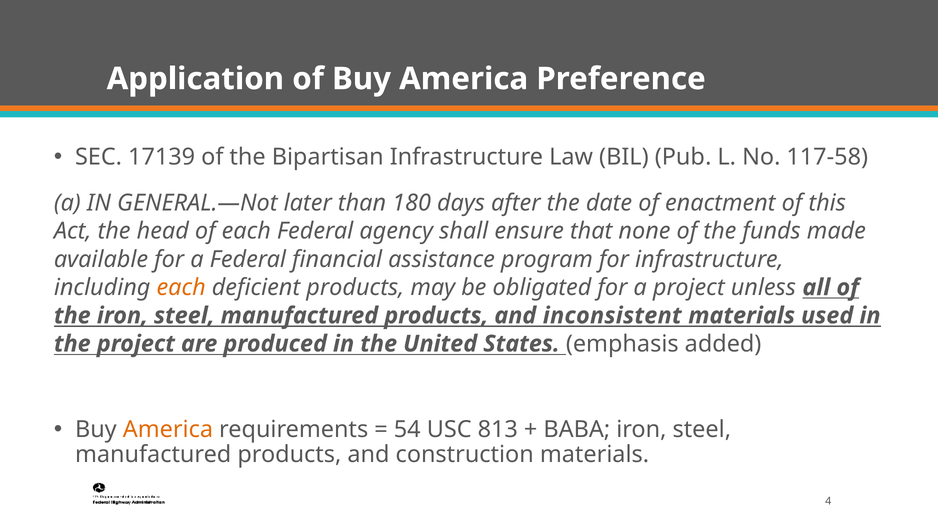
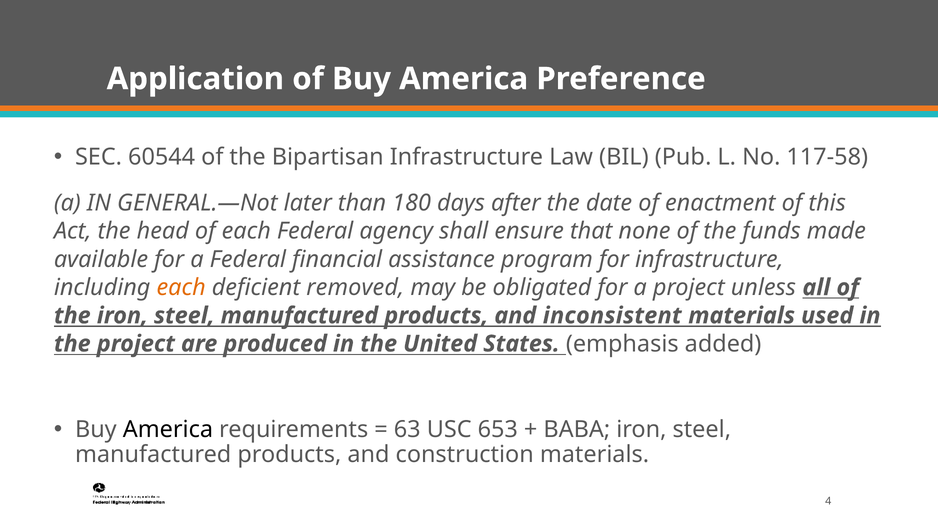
17139: 17139 -> 60544 (162, 157)
deficient products: products -> removed (355, 287)
America colour: orange -> black (168, 429)
54: 54 -> 63 (407, 429)
813: 813 -> 653 (498, 429)
